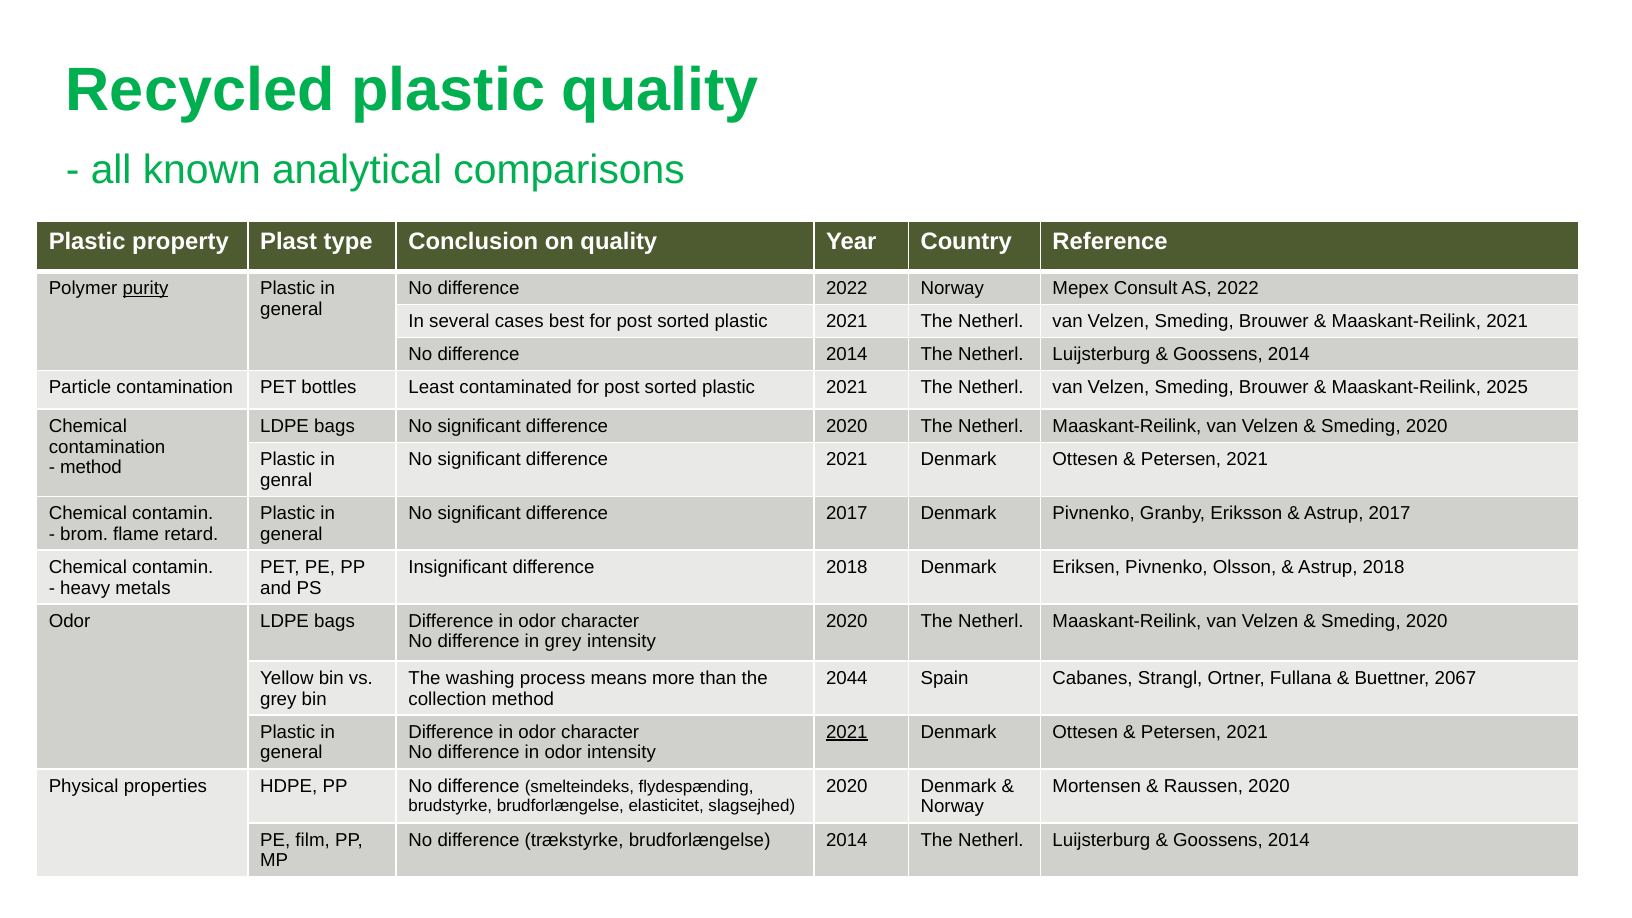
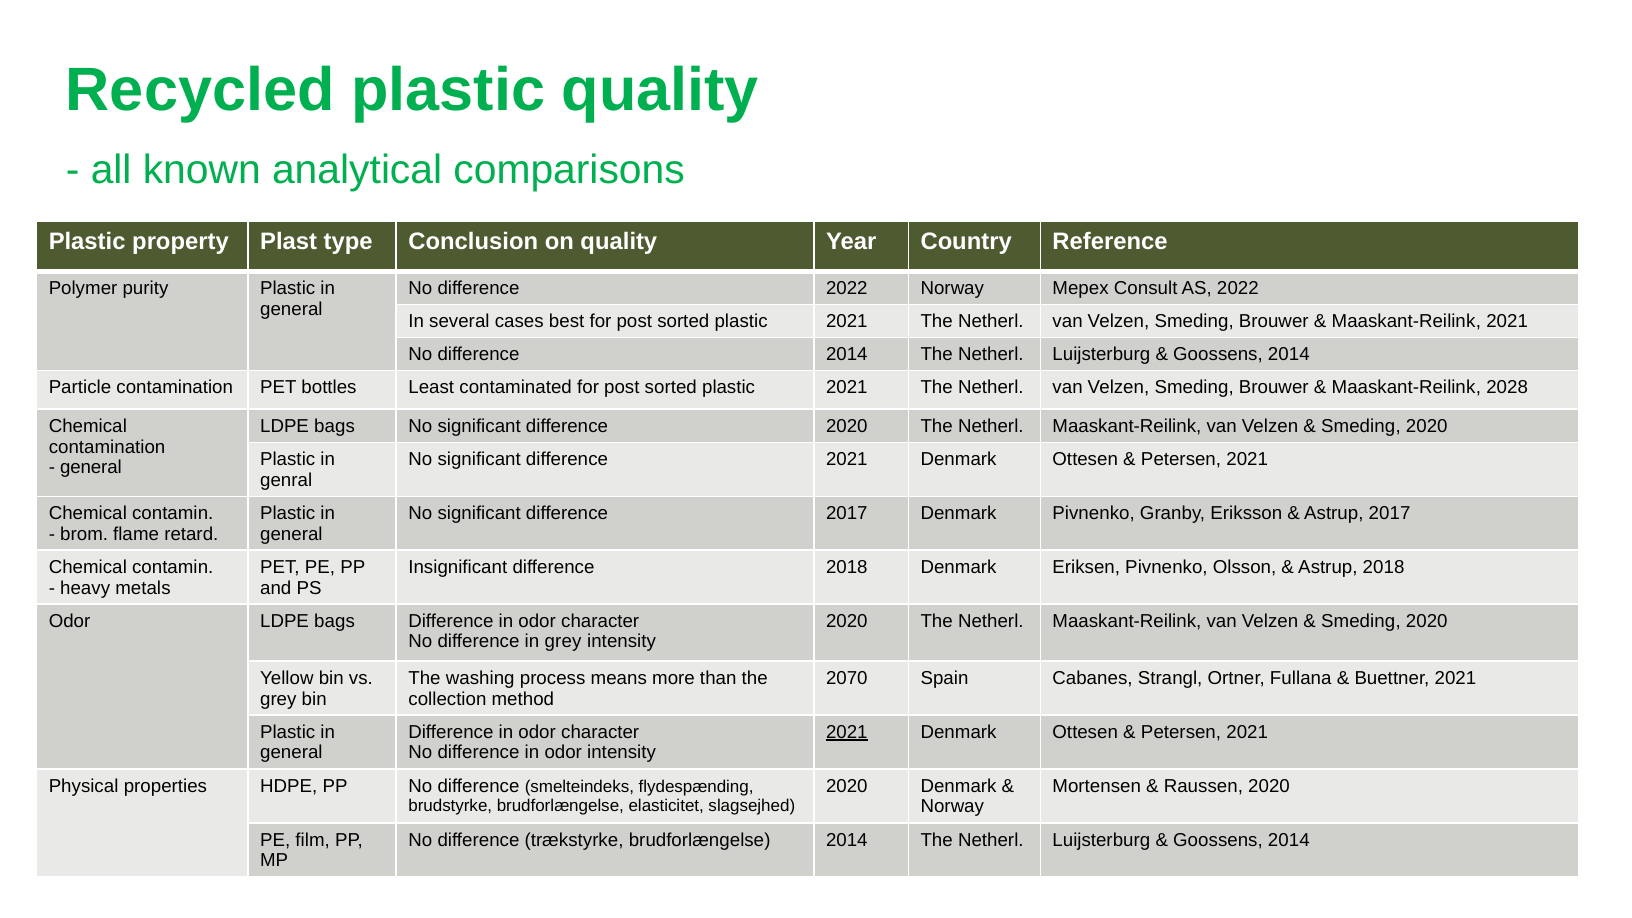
purity underline: present -> none (145, 288)
2025: 2025 -> 2028 (1507, 387)
method: method -> general (91, 468)
2044: 2044 -> 2070 (847, 678)
Buettner 2067: 2067 -> 2021 (1455, 678)
